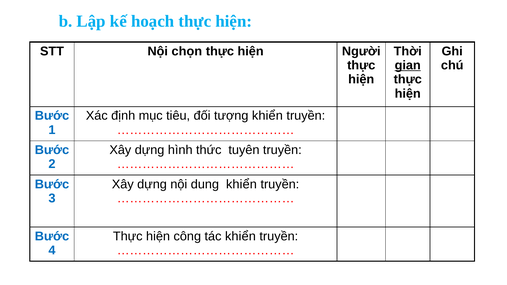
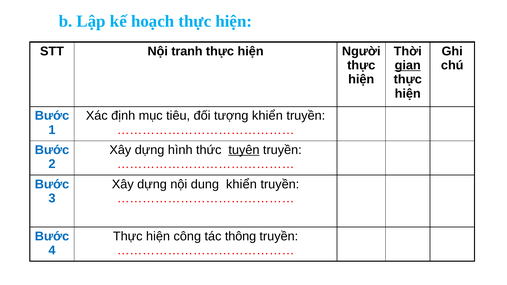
chọn: chọn -> tranh (187, 51)
tuyên underline: none -> present (244, 150)
tác khiển: khiển -> thông (241, 236)
